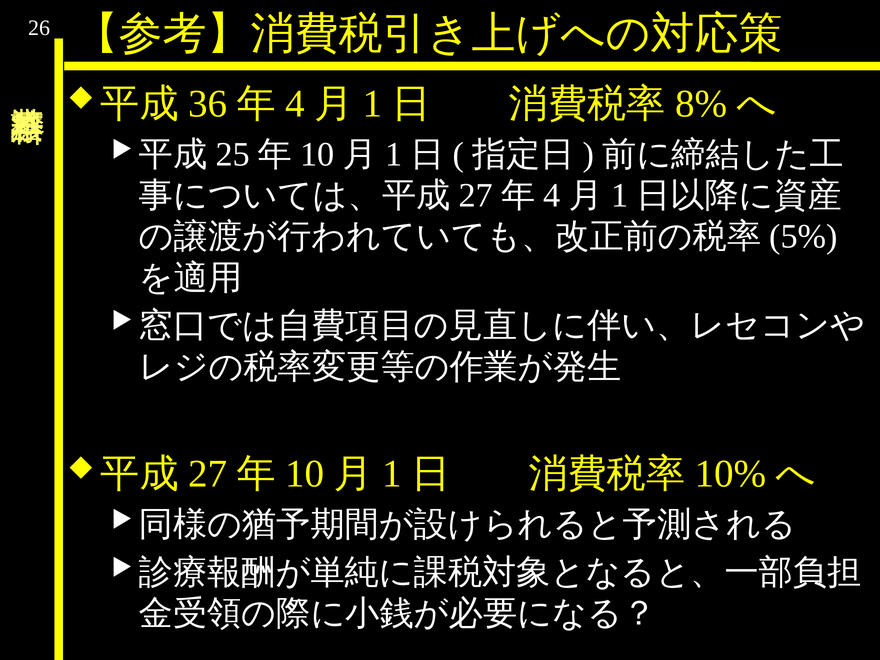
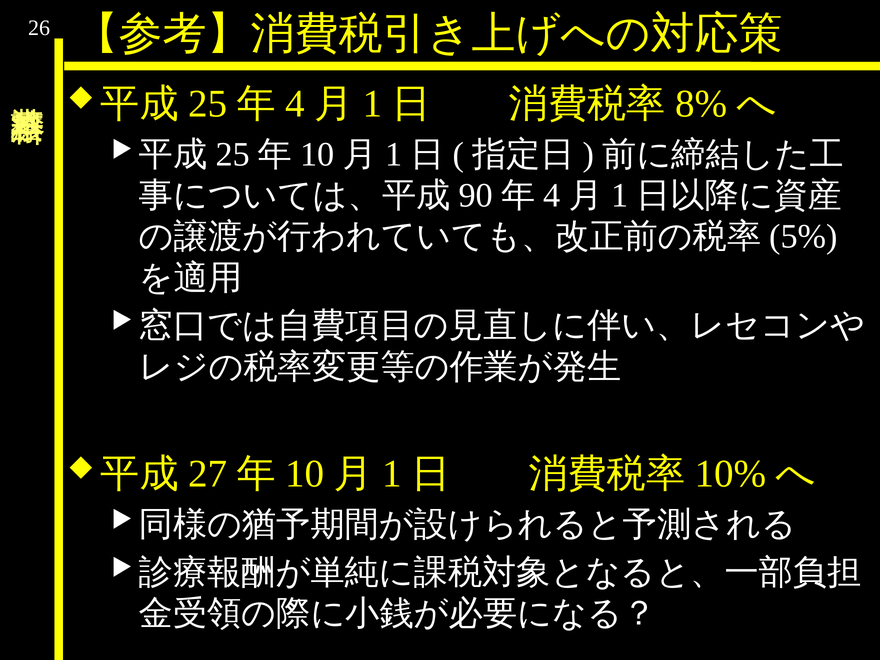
36: 36 -> 25 (208, 104)
27: 27 -> 90 (476, 196)
